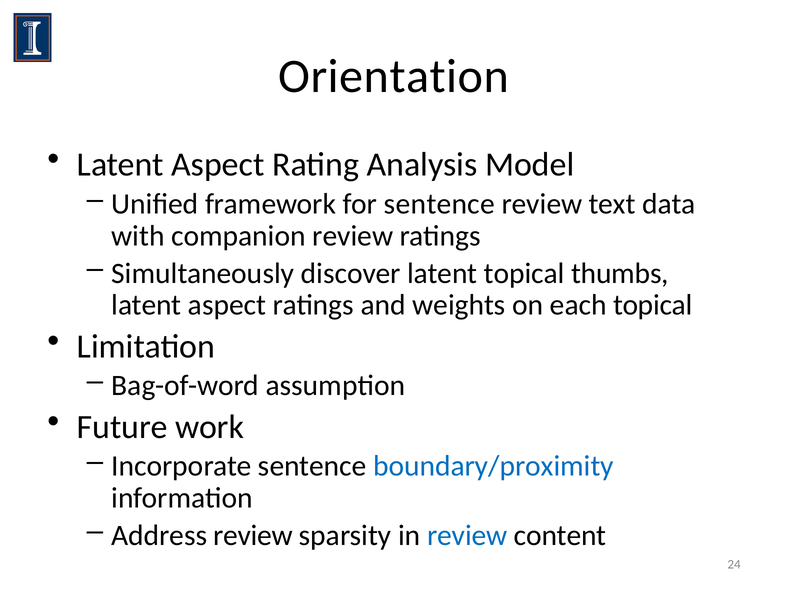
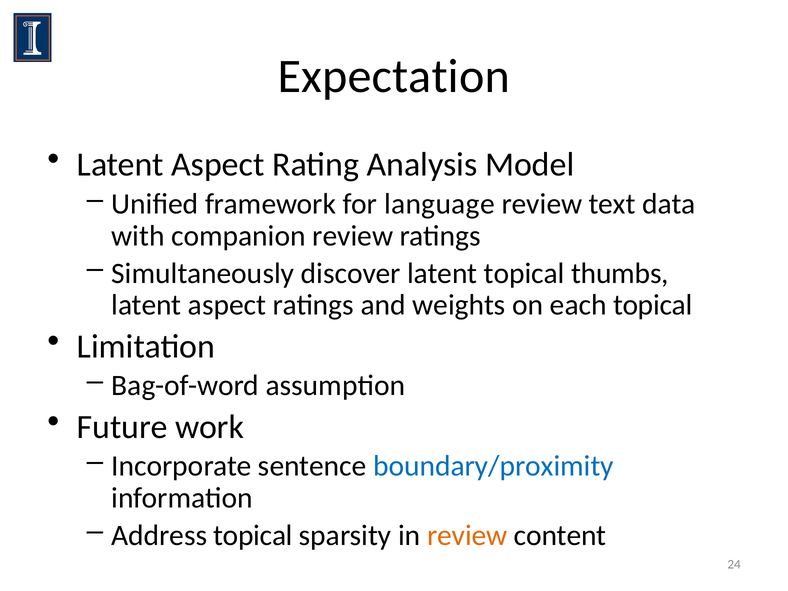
Orientation: Orientation -> Expectation (394, 76)
for sentence: sentence -> language (439, 204)
Address review: review -> topical (253, 536)
review colour: blue -> orange (467, 536)
